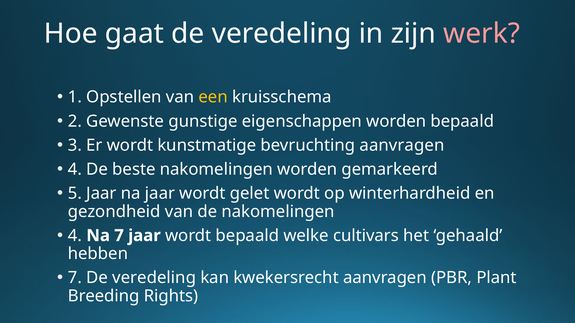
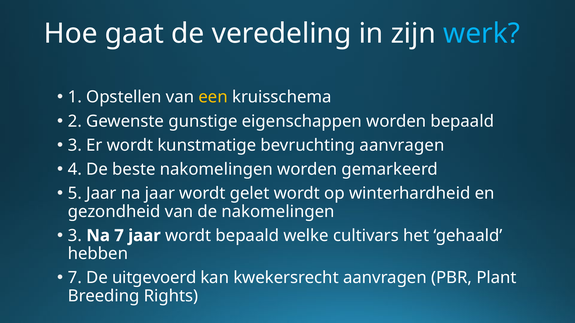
werk colour: pink -> light blue (482, 34)
4: 4 -> 3 (75, 236)
7 De veredeling: veredeling -> uitgevoerd (154, 278)
